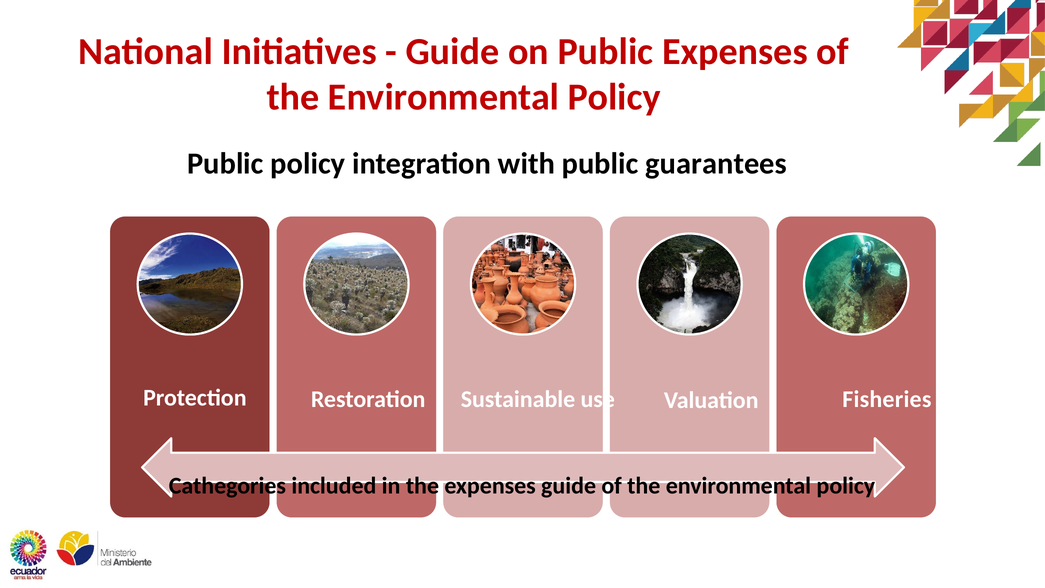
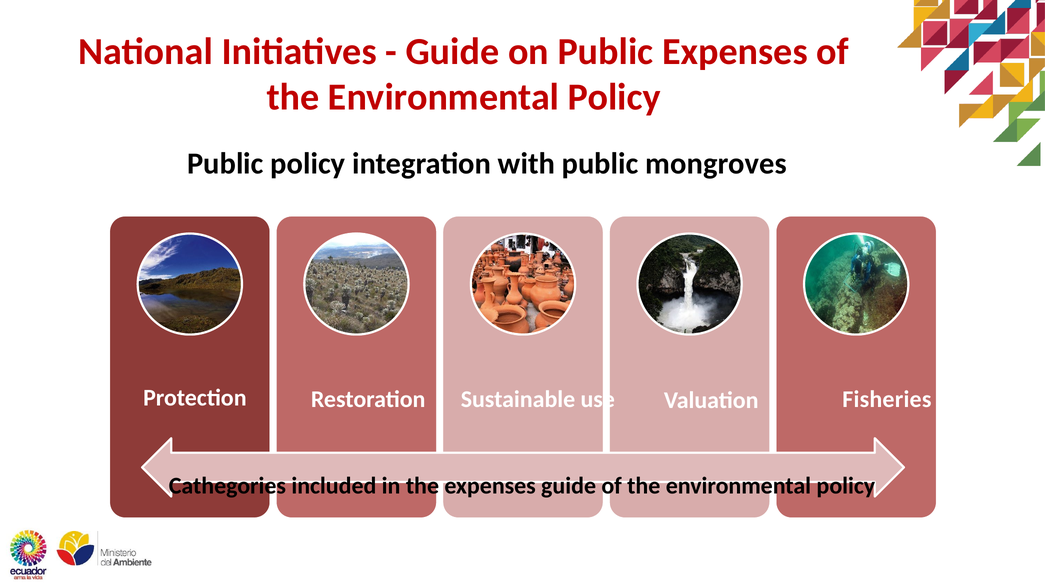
guarantees: guarantees -> mongroves (716, 164)
